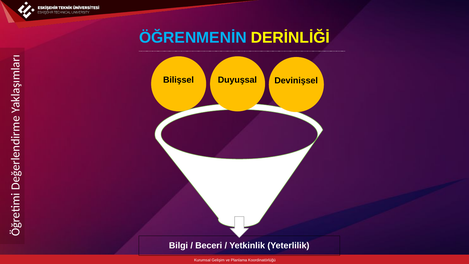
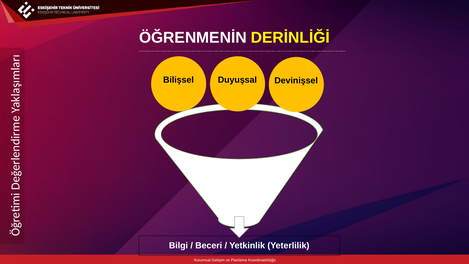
ÖĞRENMENİN colour: light blue -> white (193, 38)
